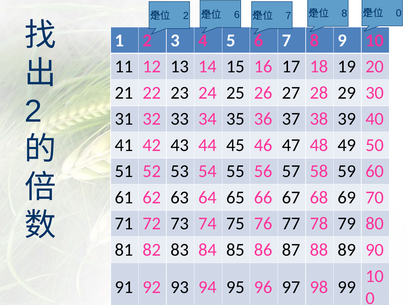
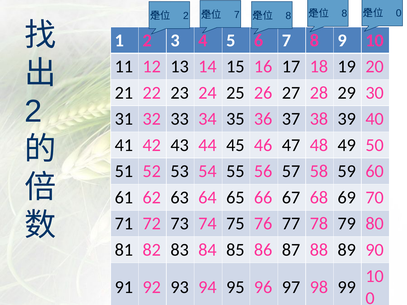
6: 6 -> 7 (237, 15)
7: 7 -> 8 (288, 16)
